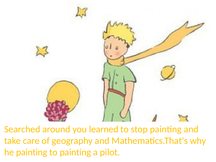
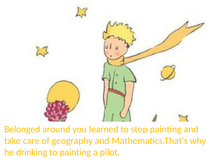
Searched: Searched -> Belonged (22, 129)
he painting: painting -> drinking (32, 152)
